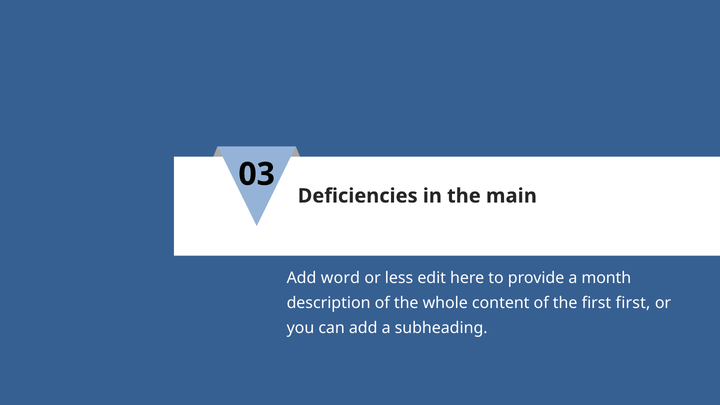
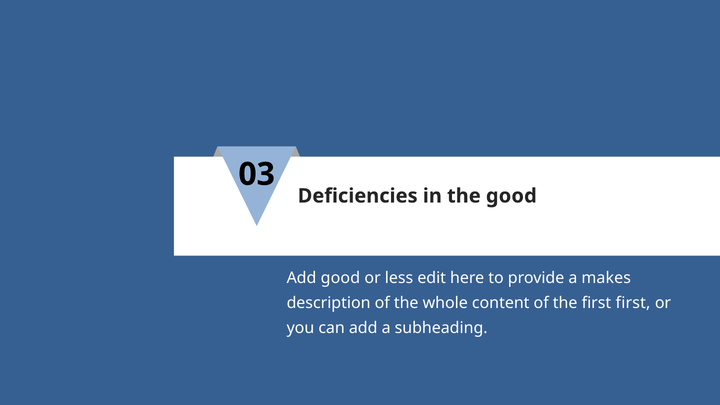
the main: main -> good (511, 196)
Add word: word -> good (340, 278)
month: month -> makes (606, 278)
